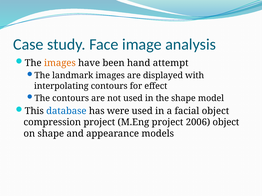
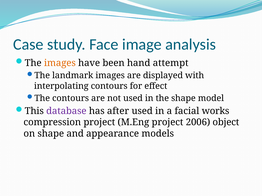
database colour: blue -> purple (66, 111)
were: were -> after (118, 111)
facial object: object -> works (216, 111)
